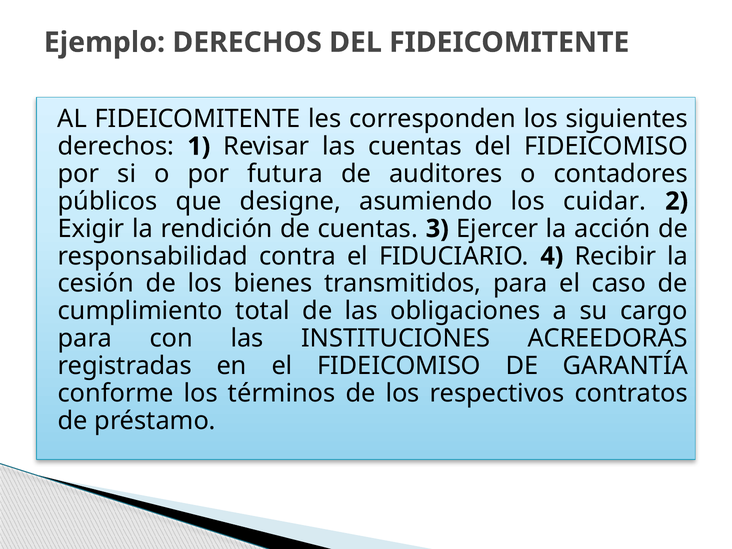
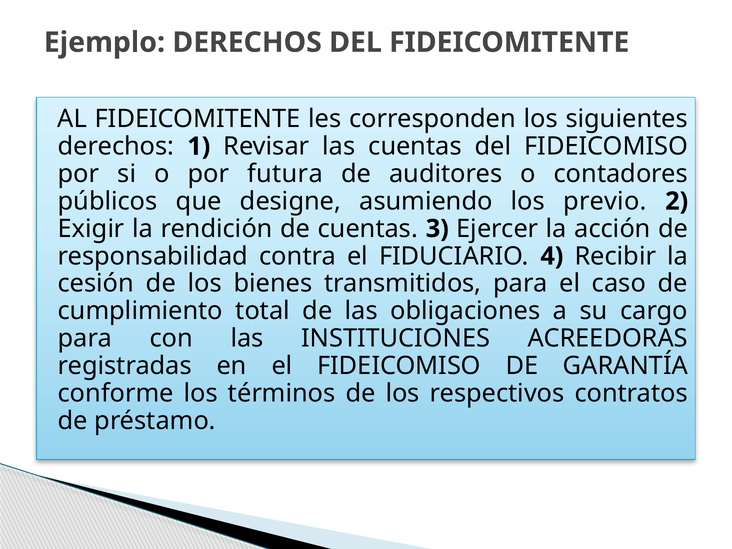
cuidar: cuidar -> previo (605, 201)
